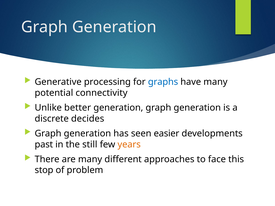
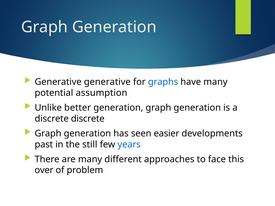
Generative processing: processing -> generative (107, 82)
connectivity: connectivity -> assumption (102, 93)
discrete decides: decides -> discrete (88, 119)
years colour: orange -> blue (129, 145)
stop: stop -> over (44, 170)
